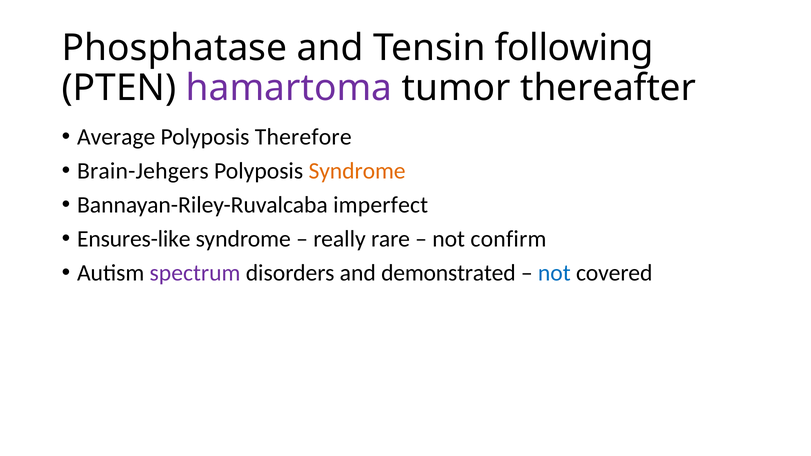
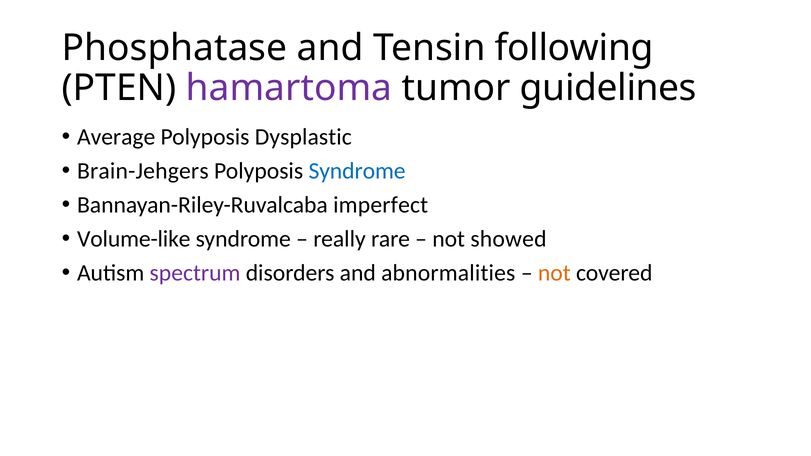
thereafter: thereafter -> guidelines (608, 88)
Therefore: Therefore -> Dysplastic (303, 137)
Syndrome colour: orange -> blue (357, 171)
Ensures-like: Ensures-like -> Volume-like (134, 239)
confirm: confirm -> showed (508, 239)
demonstrated: demonstrated -> abnormalities (448, 273)
not colour: blue -> orange (554, 273)
